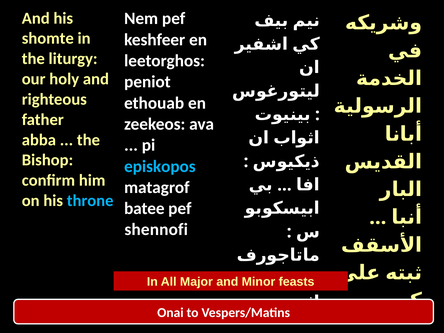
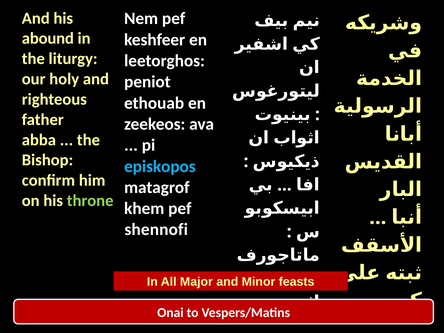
shomte: shomte -> abound (48, 39)
throne colour: light blue -> light green (90, 201)
batee: batee -> khem (144, 209)
